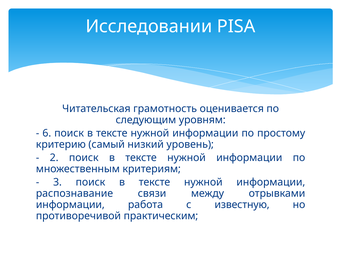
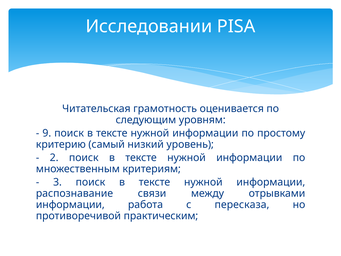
6: 6 -> 9 (47, 133)
известную: известную -> пересказа (242, 205)
